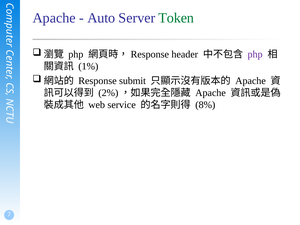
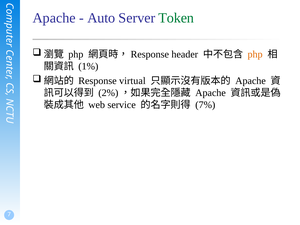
php colour: purple -> orange (255, 54)
submit: submit -> virtual (132, 81)
8%: 8% -> 7% (205, 105)
